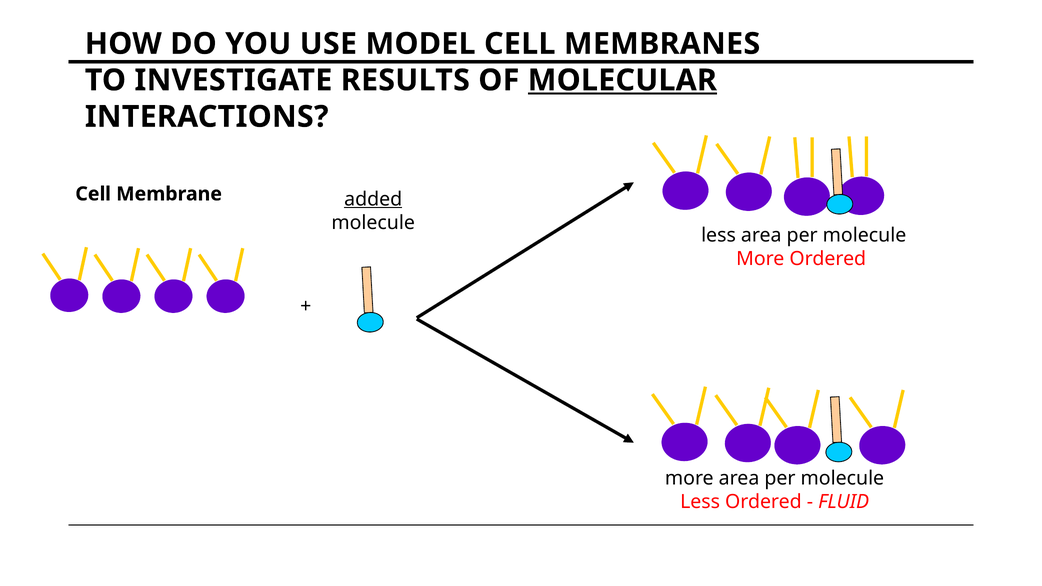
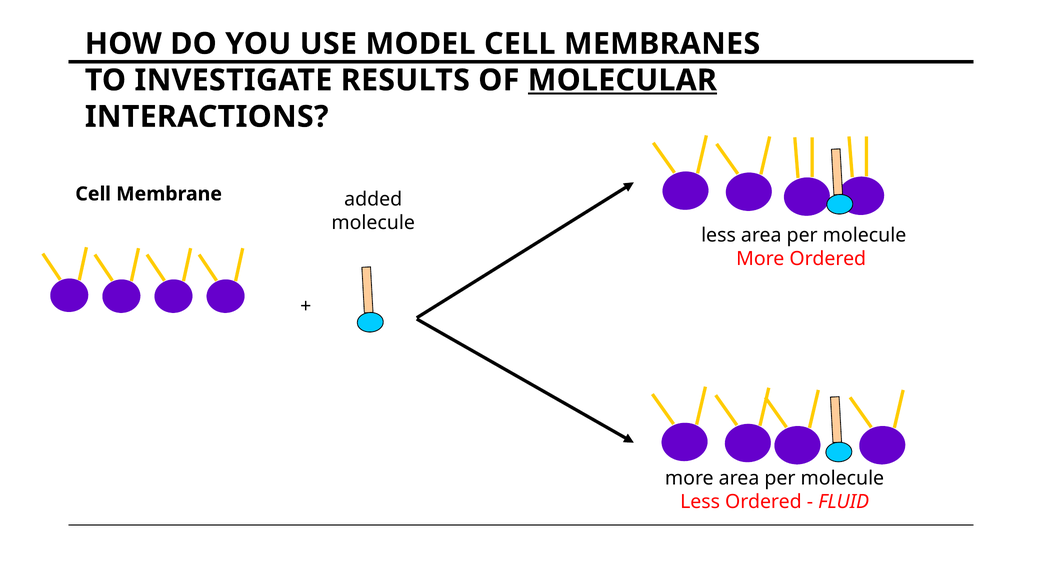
added underline: present -> none (373, 199)
